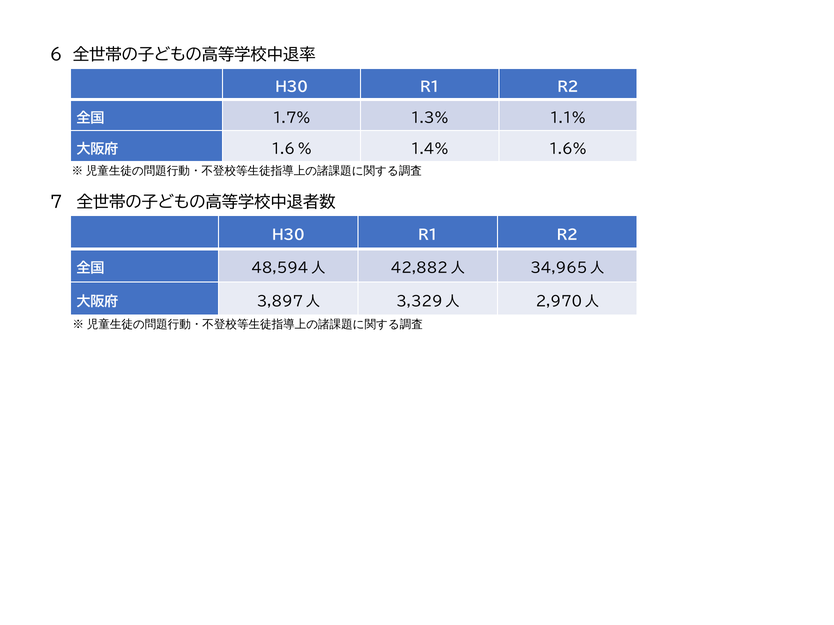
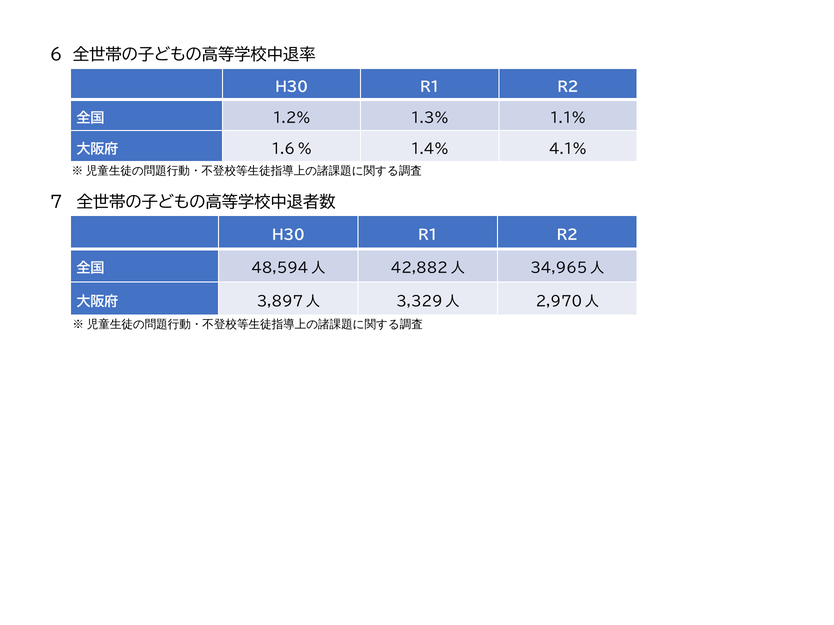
1.7%: 1.7% -> 1.2% (292, 118)
1.6%: 1.6% -> 4.1% (568, 149)
